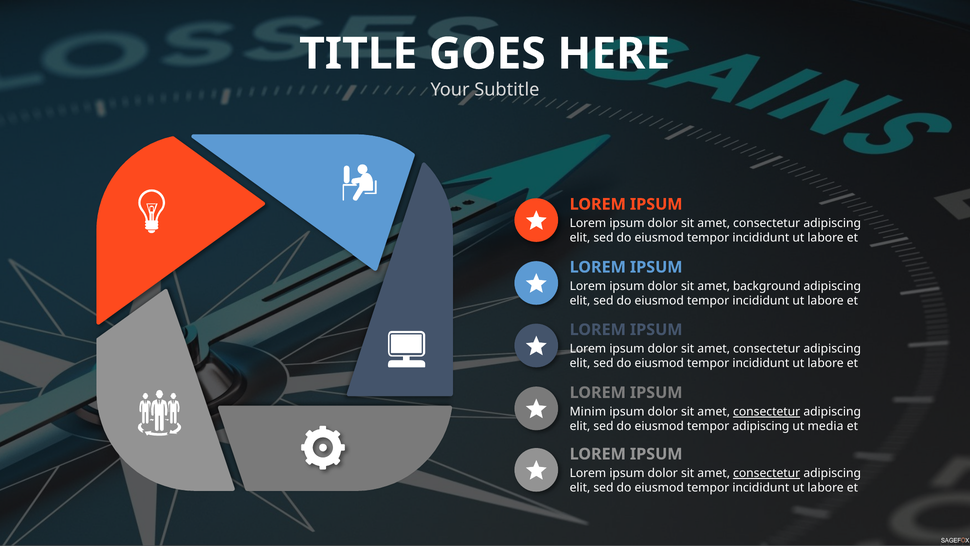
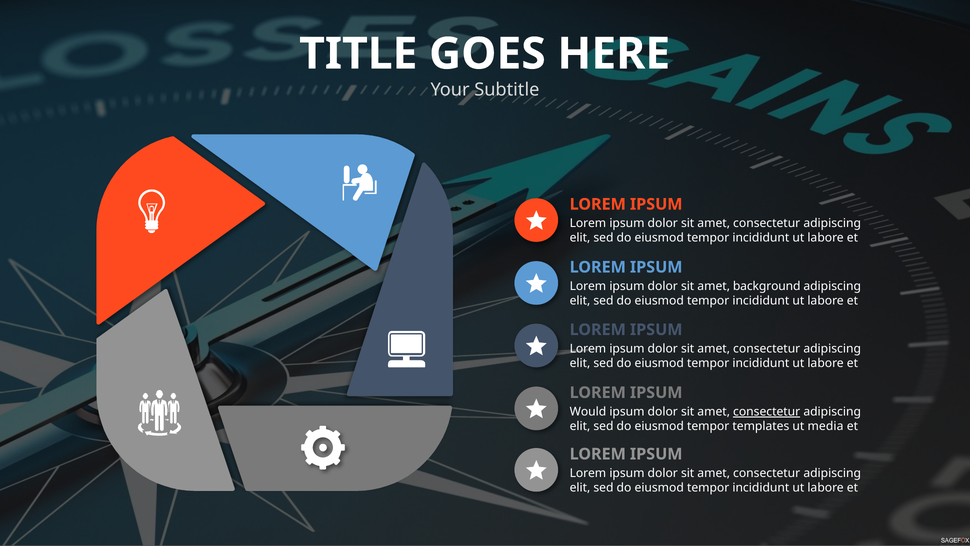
Minim: Minim -> Would (588, 411)
tempor adipiscing: adipiscing -> templates (761, 426)
consectetur underline: present -> none (767, 473)
